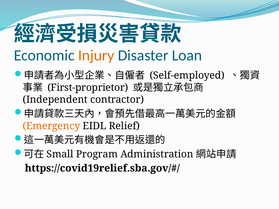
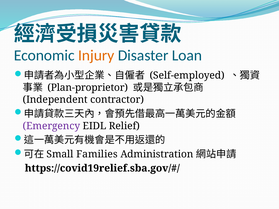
First-proprietor: First-proprietor -> Plan-proprietor (88, 88)
Emergency colour: orange -> purple (51, 126)
Program: Program -> Families (97, 154)
